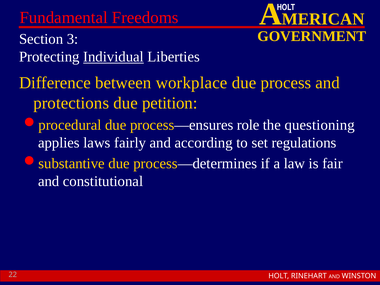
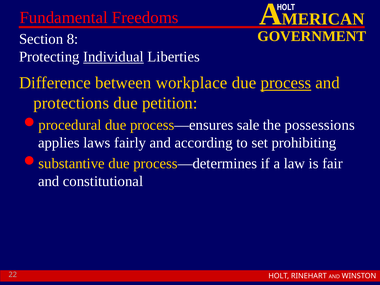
3: 3 -> 8 (73, 39)
process underline: none -> present (286, 83)
role: role -> sale (248, 125)
questioning: questioning -> possessions (320, 125)
regulations: regulations -> prohibiting (304, 143)
